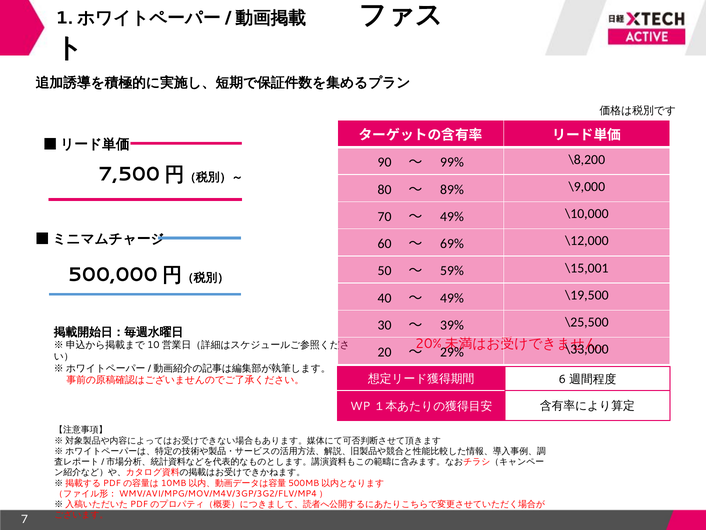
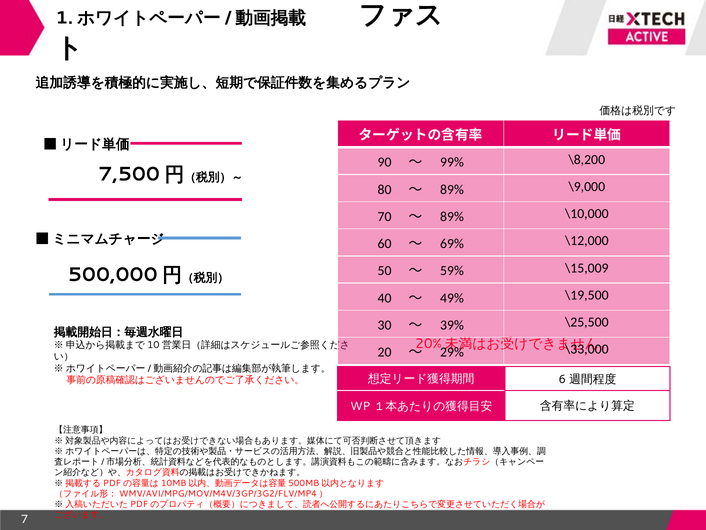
49%: 49% -> 89% (452, 216)
\15,001: \15,001 -> \15,009 (587, 268)
